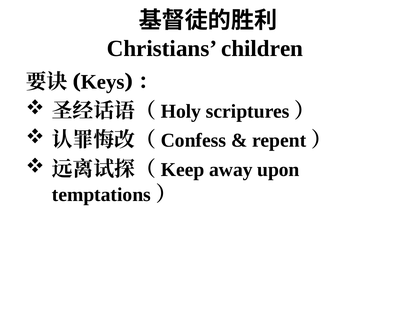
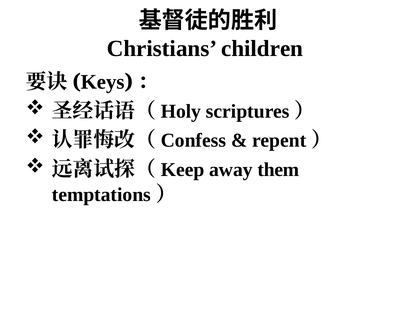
upon: upon -> them (278, 170)
